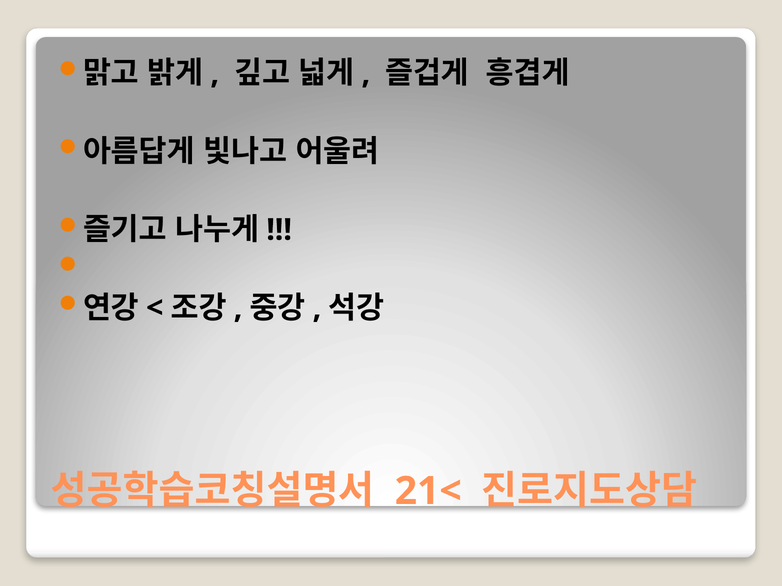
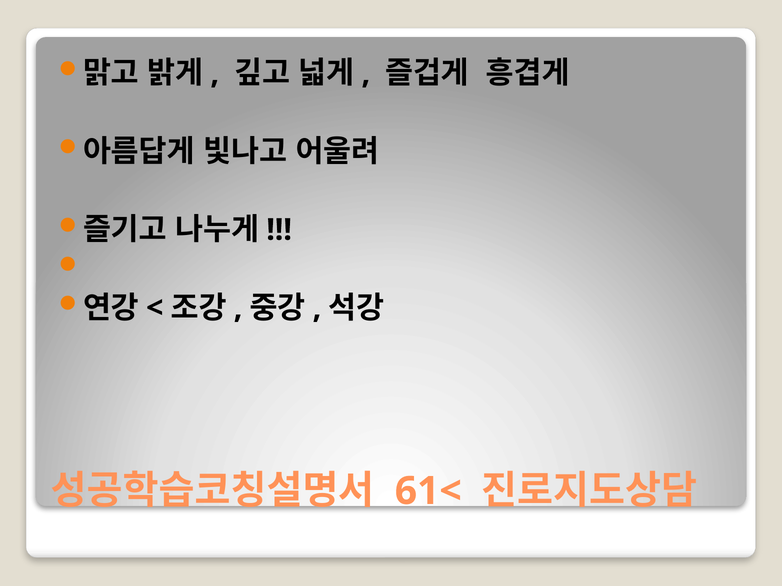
21<: 21< -> 61< (428, 492)
